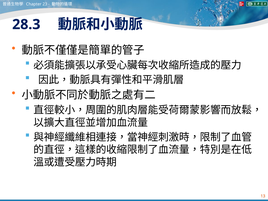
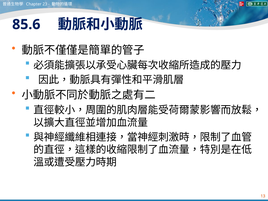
28.3: 28.3 -> 85.6 (26, 24)
